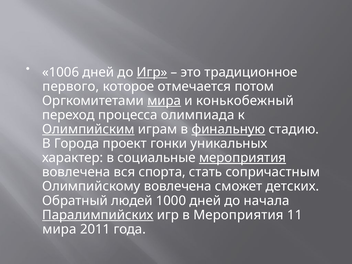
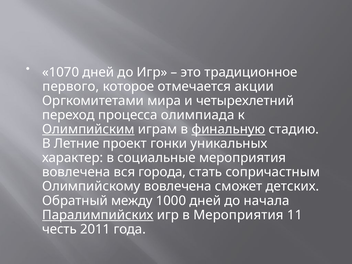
1006: 1006 -> 1070 (61, 72)
Игр underline: present -> none (152, 72)
потом: потом -> акции (254, 86)
мира underline: present -> none (164, 101)
конькобежный: конькобежный -> четырехлетний (245, 101)
Города: Города -> Летние (77, 144)
мероприятия underline: present -> none (243, 158)
спорта: спорта -> города (162, 172)
людей: людей -> между (132, 201)
мира: мира -> честь (59, 229)
